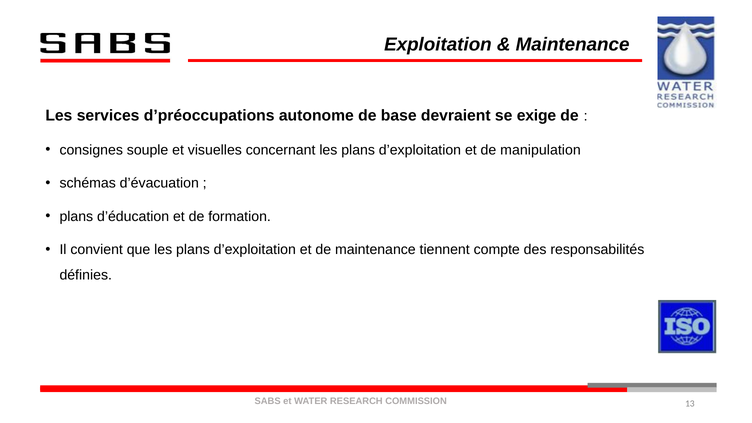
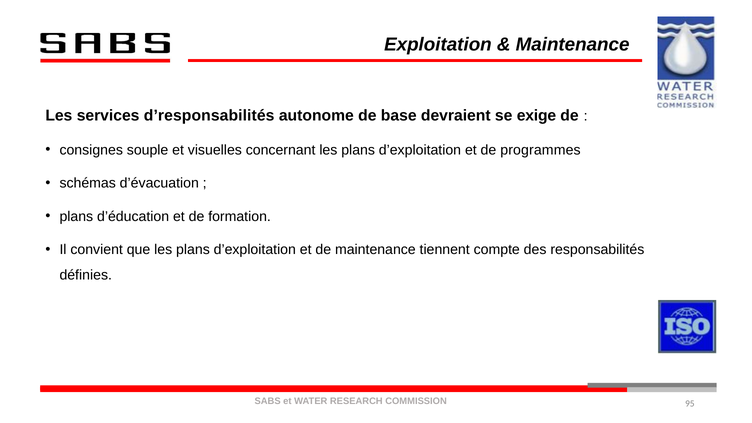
d’préoccupations: d’préoccupations -> d’responsabilités (209, 116)
manipulation: manipulation -> programmes (540, 150)
13: 13 -> 95 (690, 404)
